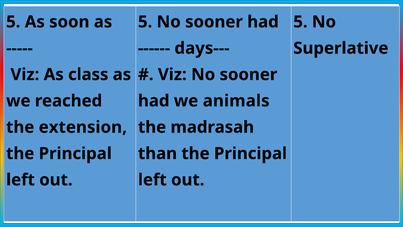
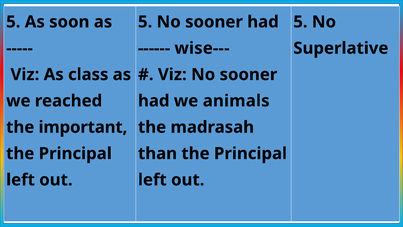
days---: days--- -> wise--- (202, 48)
extension: extension -> important (83, 127)
